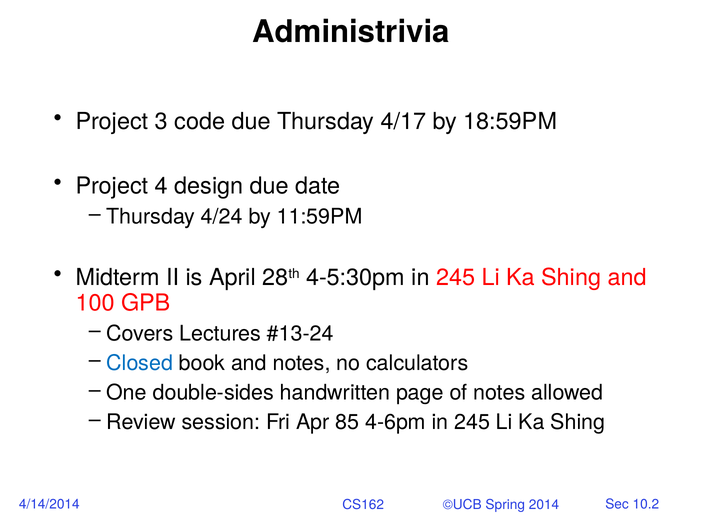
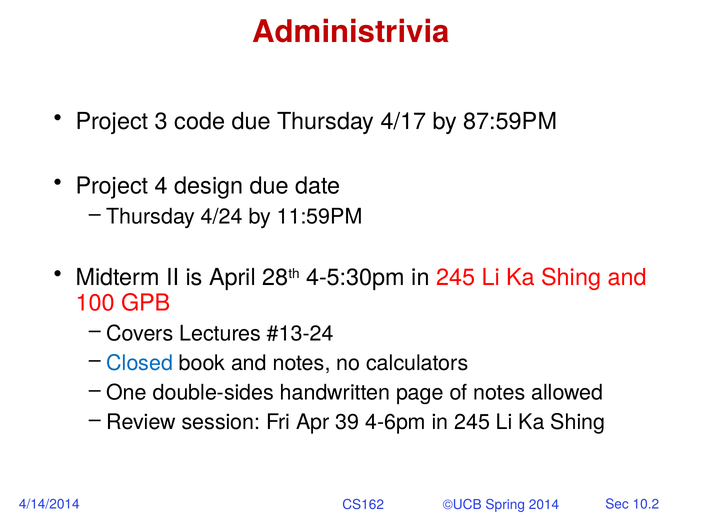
Administrivia colour: black -> red (351, 32)
18:59PM: 18:59PM -> 87:59PM (510, 121)
85: 85 -> 39 (347, 422)
